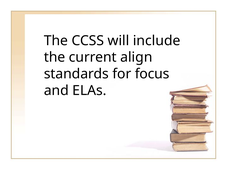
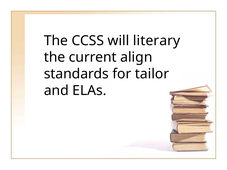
include: include -> literary (157, 41)
focus: focus -> tailor (152, 74)
